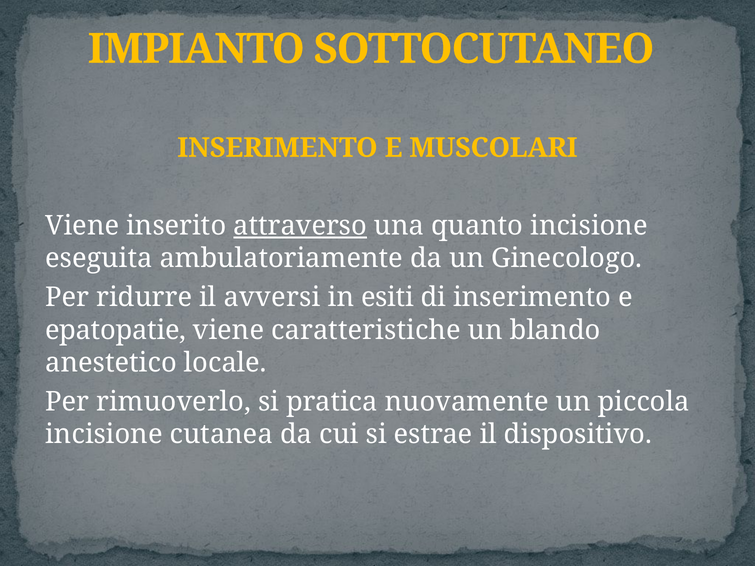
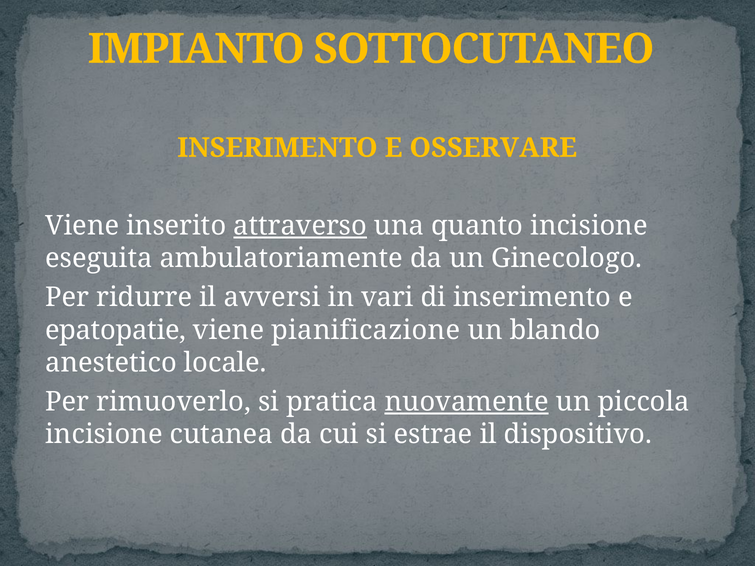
MUSCOLARI: MUSCOLARI -> OSSERVARE (493, 148)
esiti: esiti -> vari (387, 298)
caratteristiche: caratteristiche -> pianificazione (366, 330)
nuovamente underline: none -> present (467, 402)
